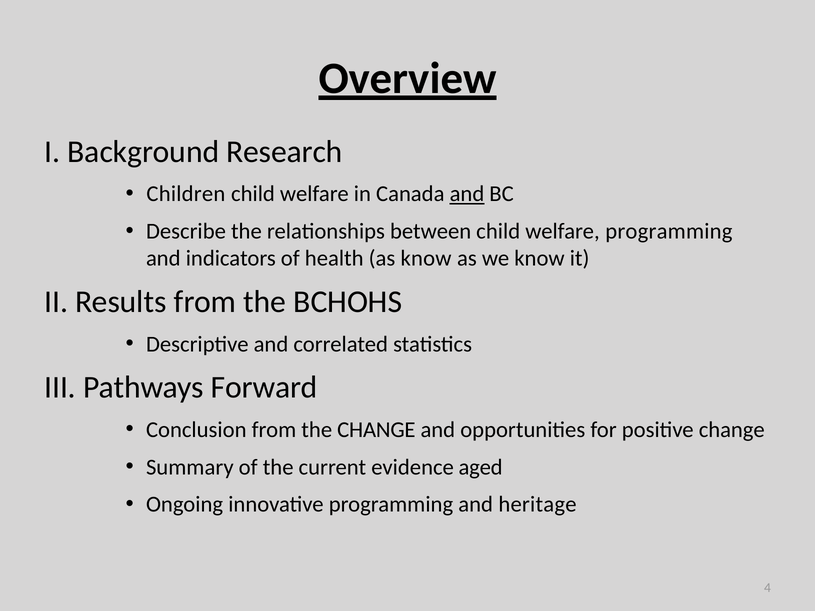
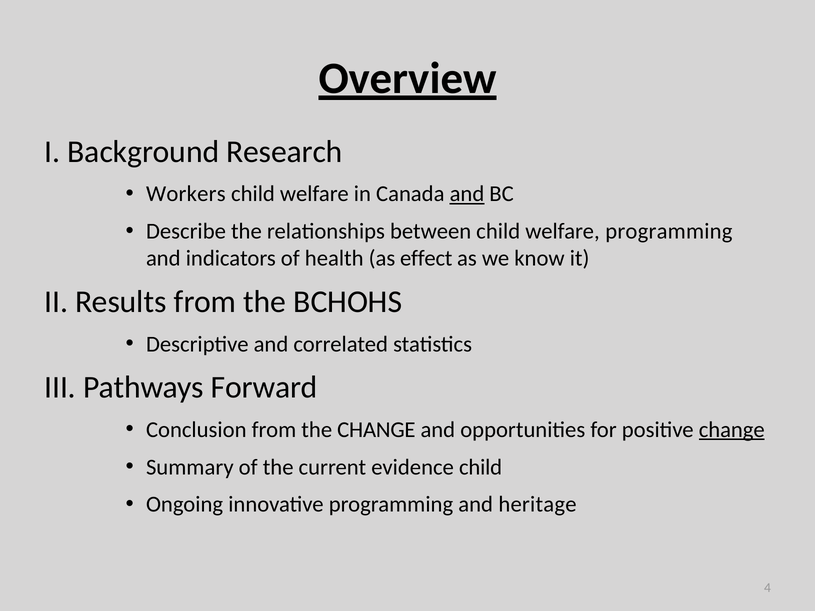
Children: Children -> Workers (186, 194)
as know: know -> effect (426, 259)
change underline: none -> present (732, 430)
evidence aged: aged -> child (481, 467)
